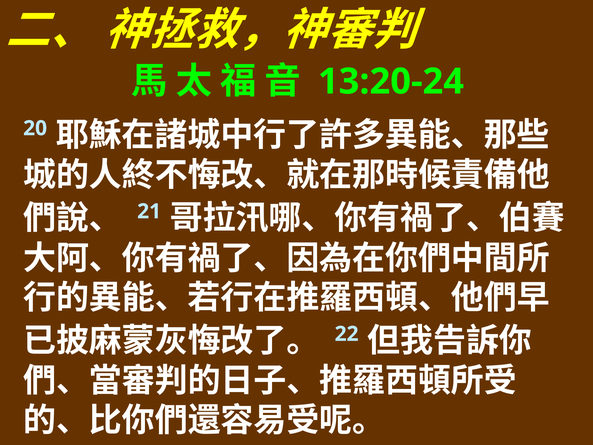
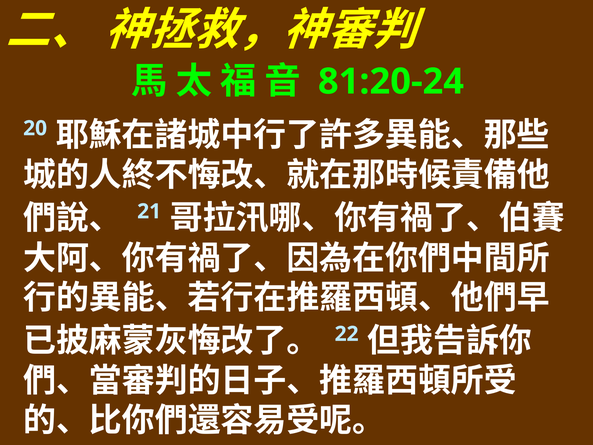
13:20-24: 13:20-24 -> 81:20-24 (391, 82)
